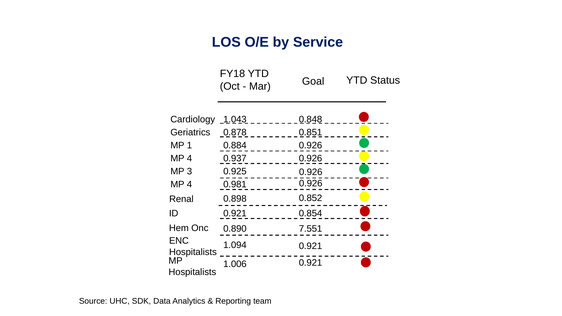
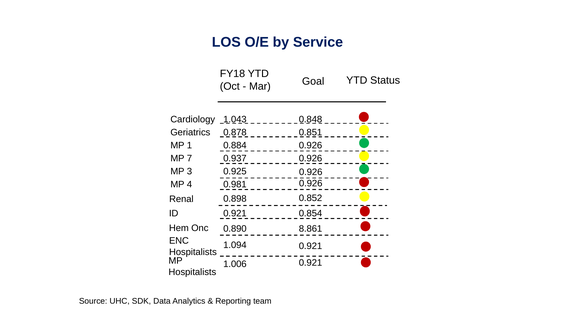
4: 4 -> 7 (189, 159)
7.551: 7.551 -> 8.861 (311, 229)
